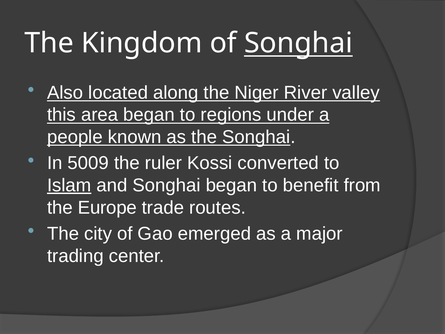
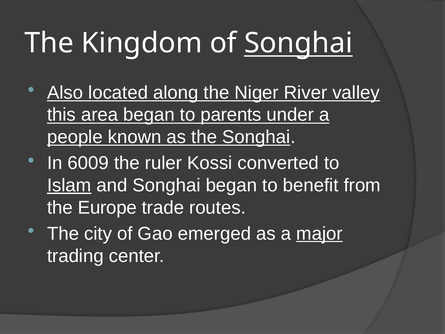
regions: regions -> parents (231, 115)
5009: 5009 -> 6009 (88, 163)
major underline: none -> present (319, 233)
